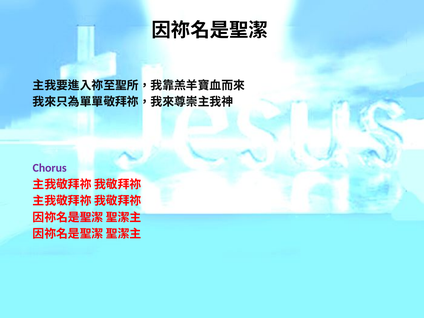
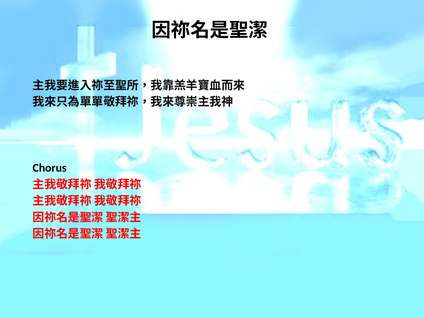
Chorus colour: purple -> black (50, 168)
